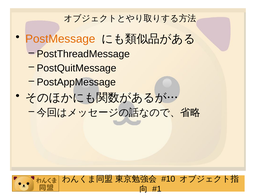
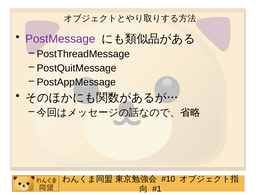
PostMessage colour: orange -> purple (60, 39)
